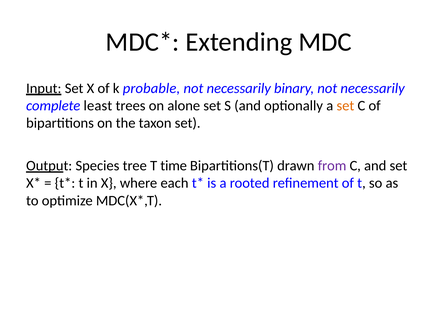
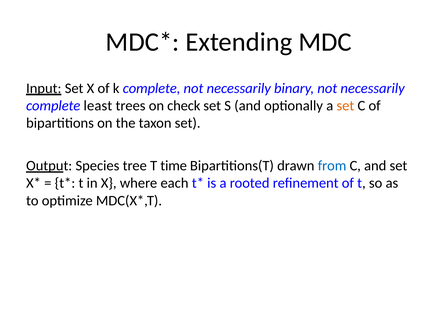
k probable: probable -> complete (152, 88)
alone: alone -> check (184, 106)
from colour: purple -> blue (332, 166)
